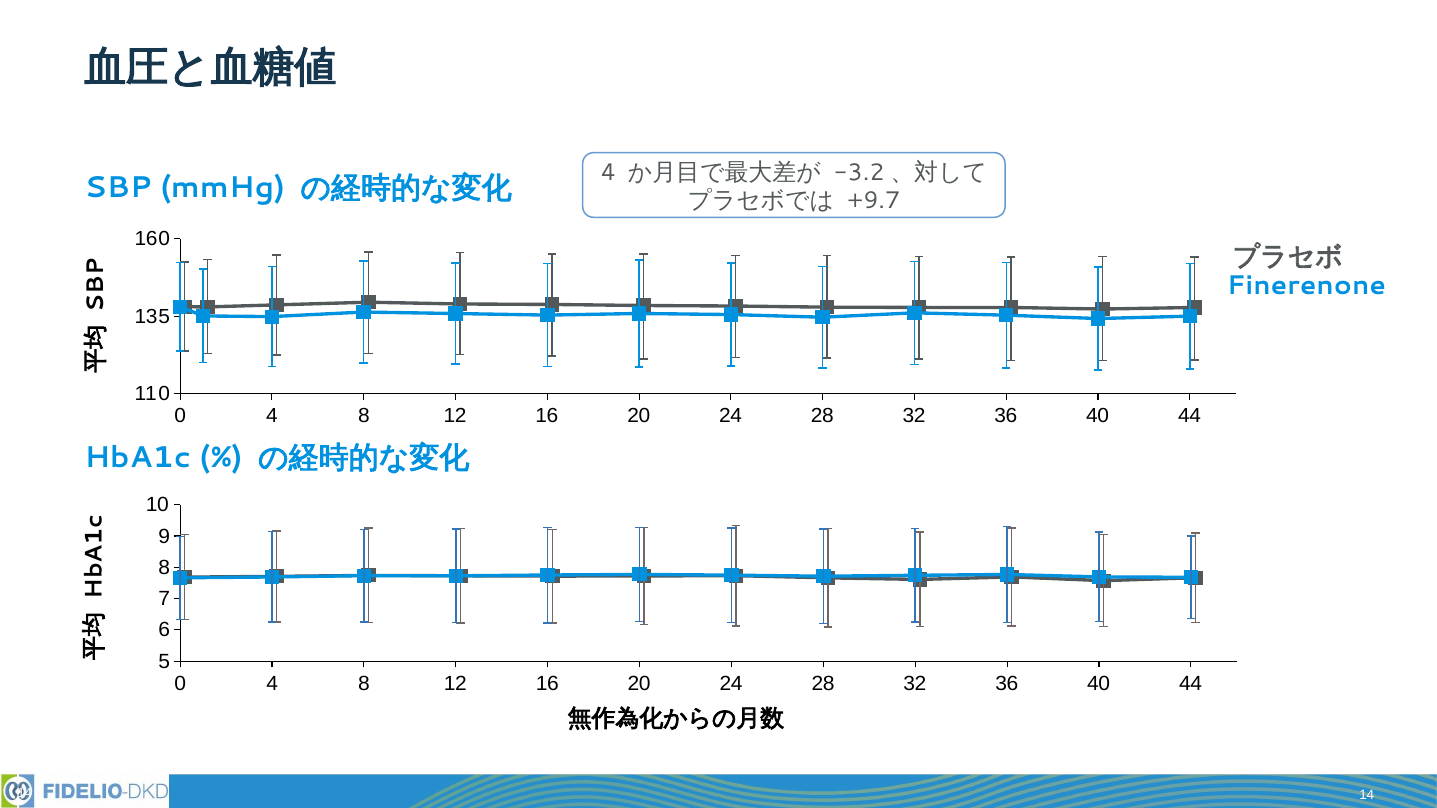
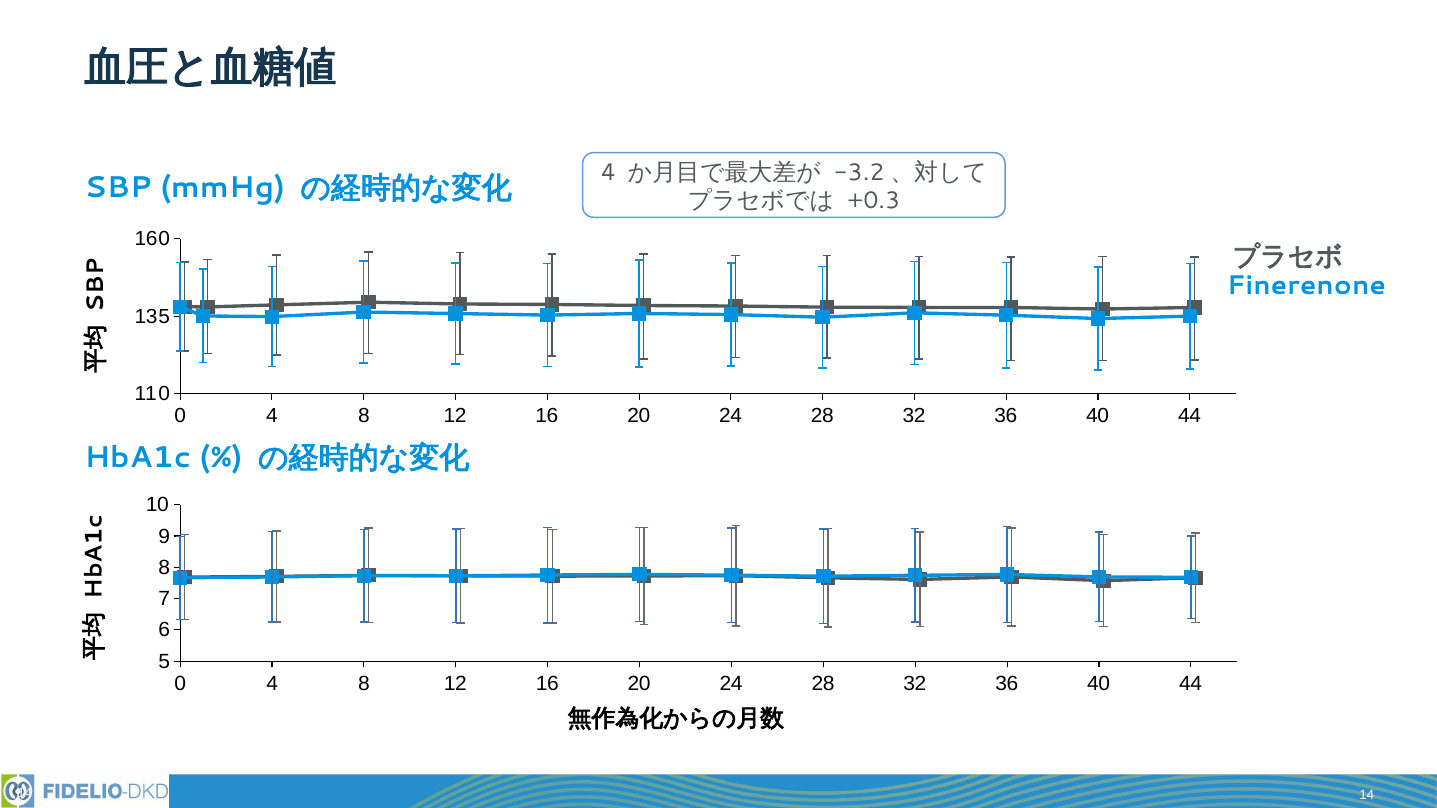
+9.7: +9.7 -> +0.3 (874, 201)
